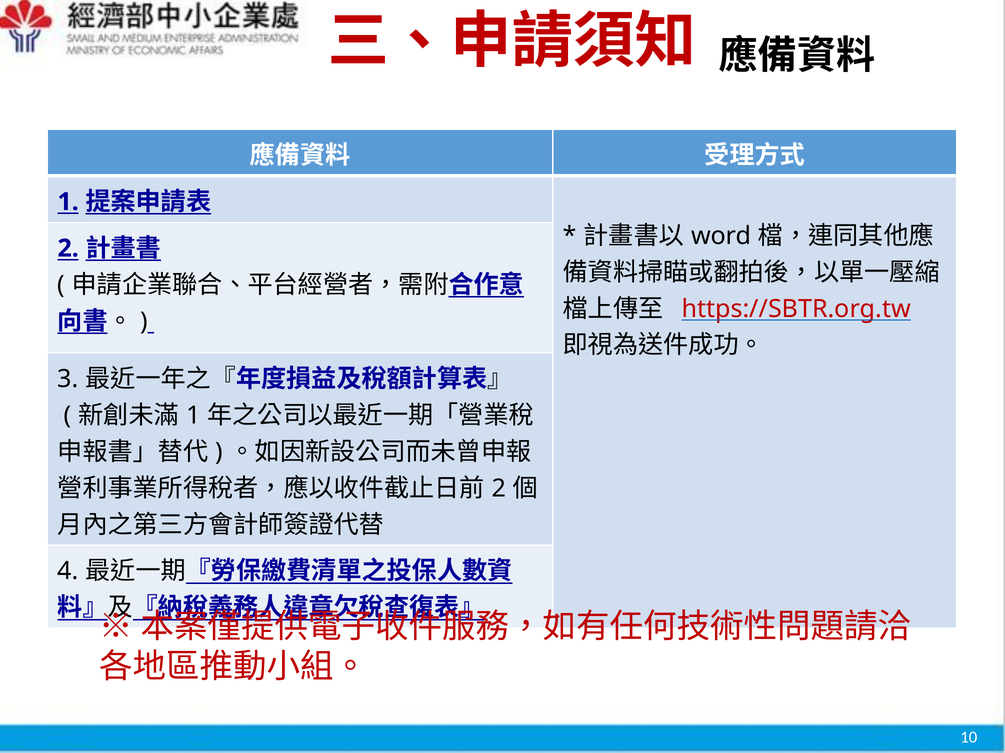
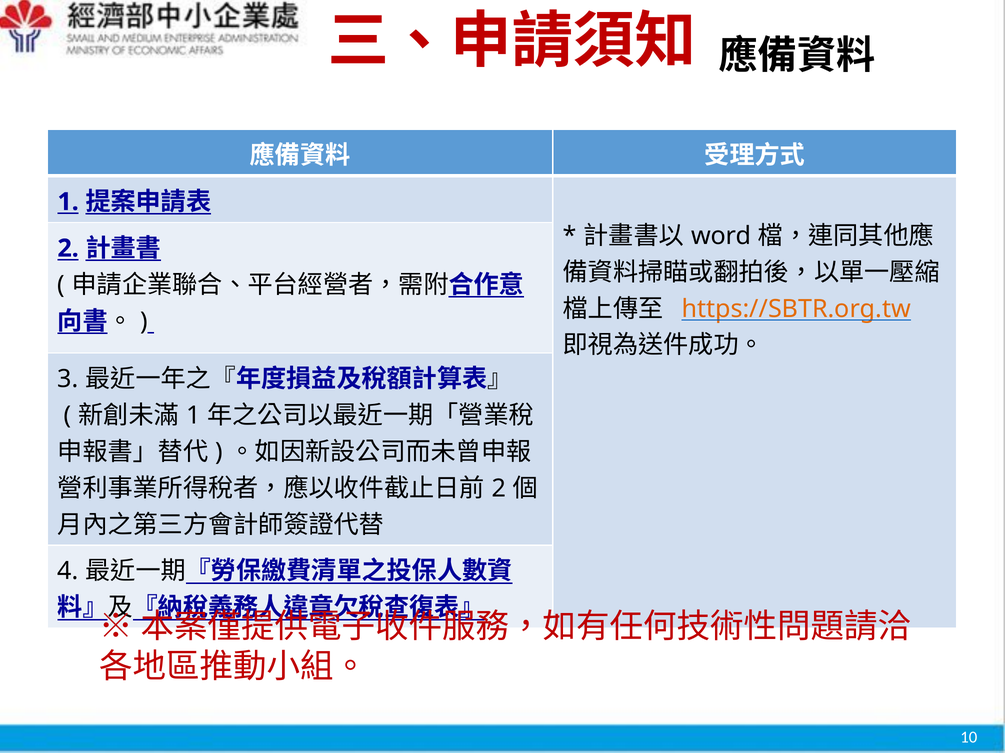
https://SBTR.org.tw colour: red -> orange (796, 309)
